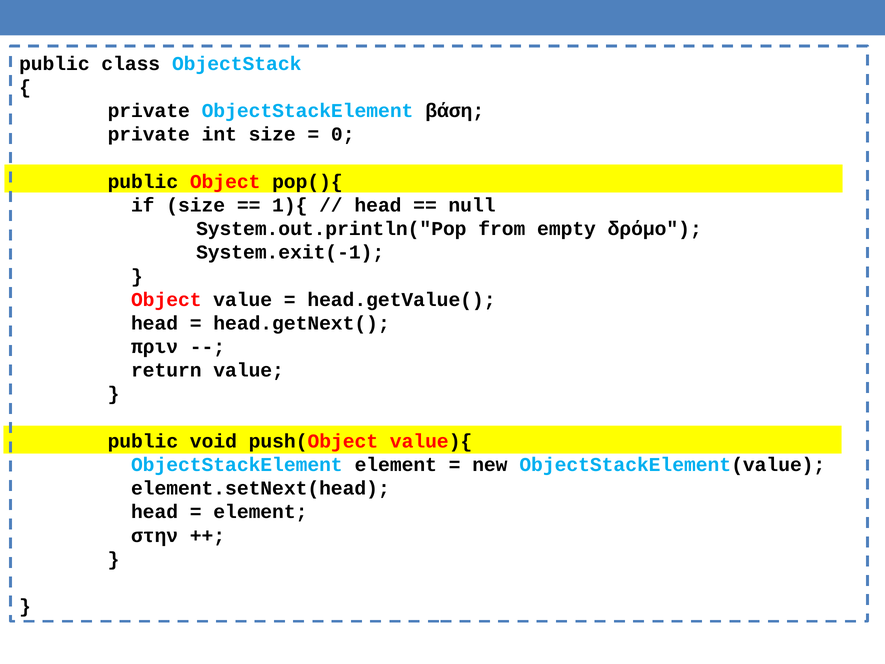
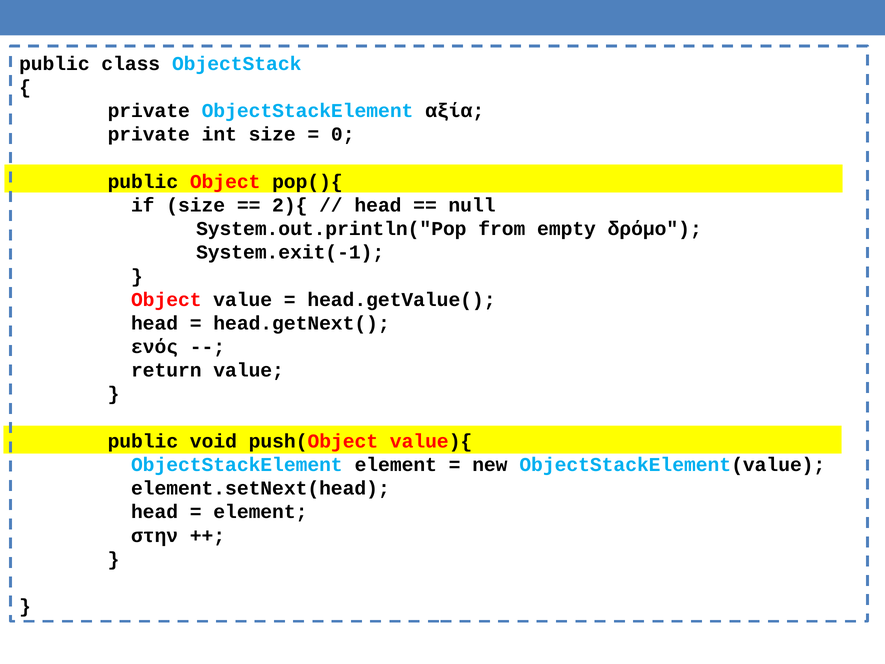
βάση: βάση -> αξία (455, 111)
1){: 1){ -> 2){ (290, 205)
πριν: πριν -> ενός (155, 347)
